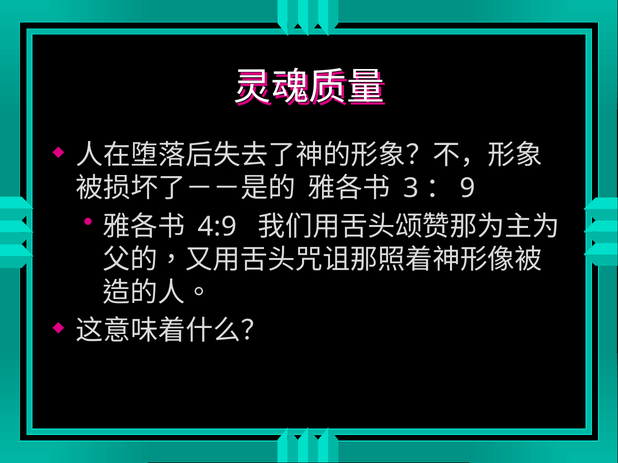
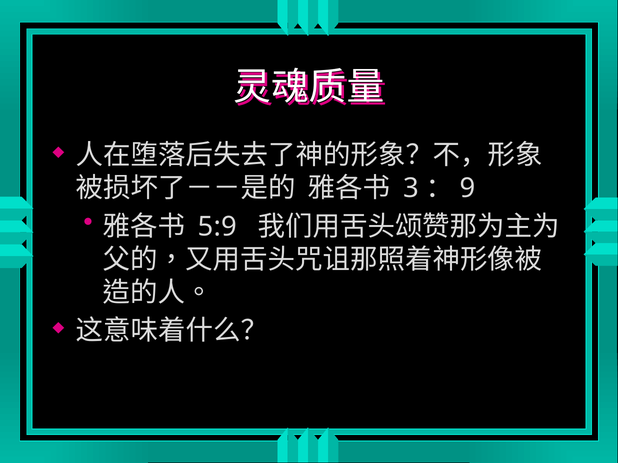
4:9: 4:9 -> 5:9 (217, 227)
